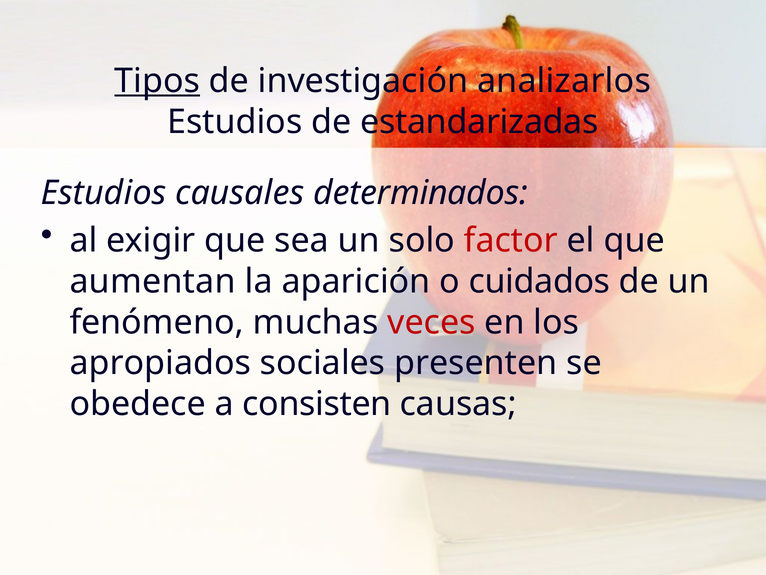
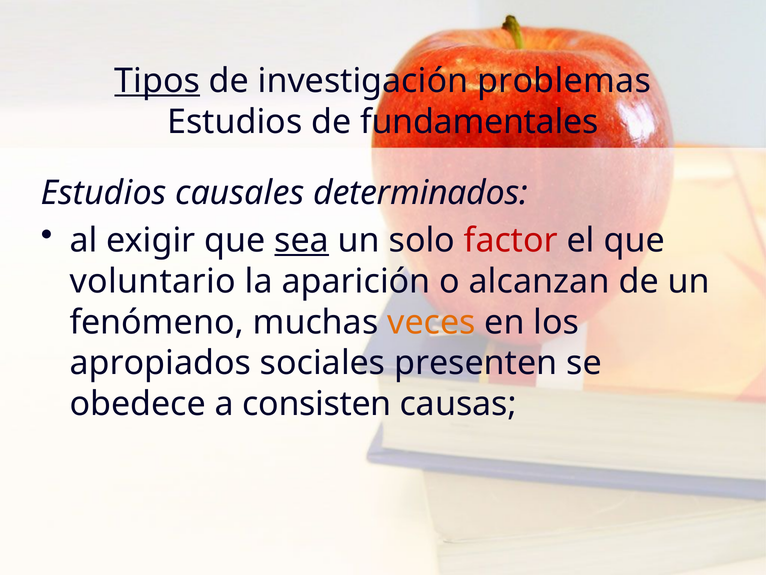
analizarlos: analizarlos -> problemas (564, 81)
estandarizadas: estandarizadas -> fundamentales (479, 122)
sea underline: none -> present (302, 240)
aumentan: aumentan -> voluntario (153, 281)
cuidados: cuidados -> alcanzan (539, 281)
veces colour: red -> orange (431, 322)
